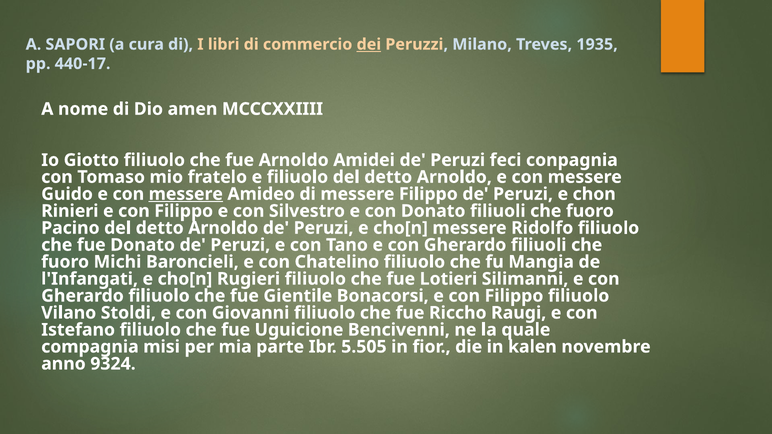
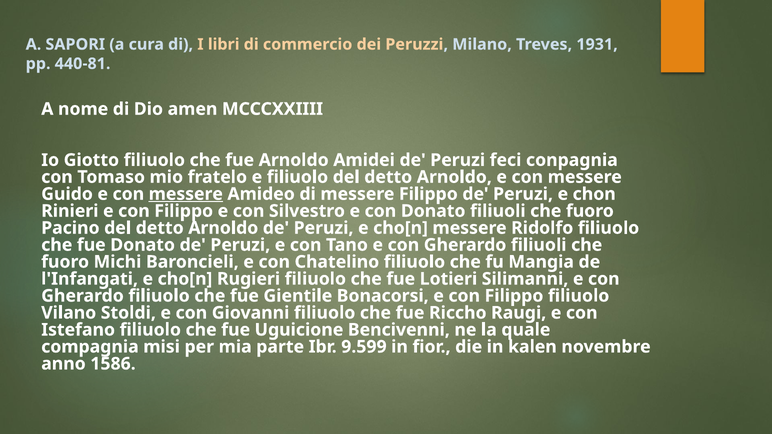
dei underline: present -> none (369, 44)
1935: 1935 -> 1931 (597, 44)
440-17: 440-17 -> 440-81 (83, 64)
5.505: 5.505 -> 9.599 (364, 347)
9324: 9324 -> 1586 (113, 364)
